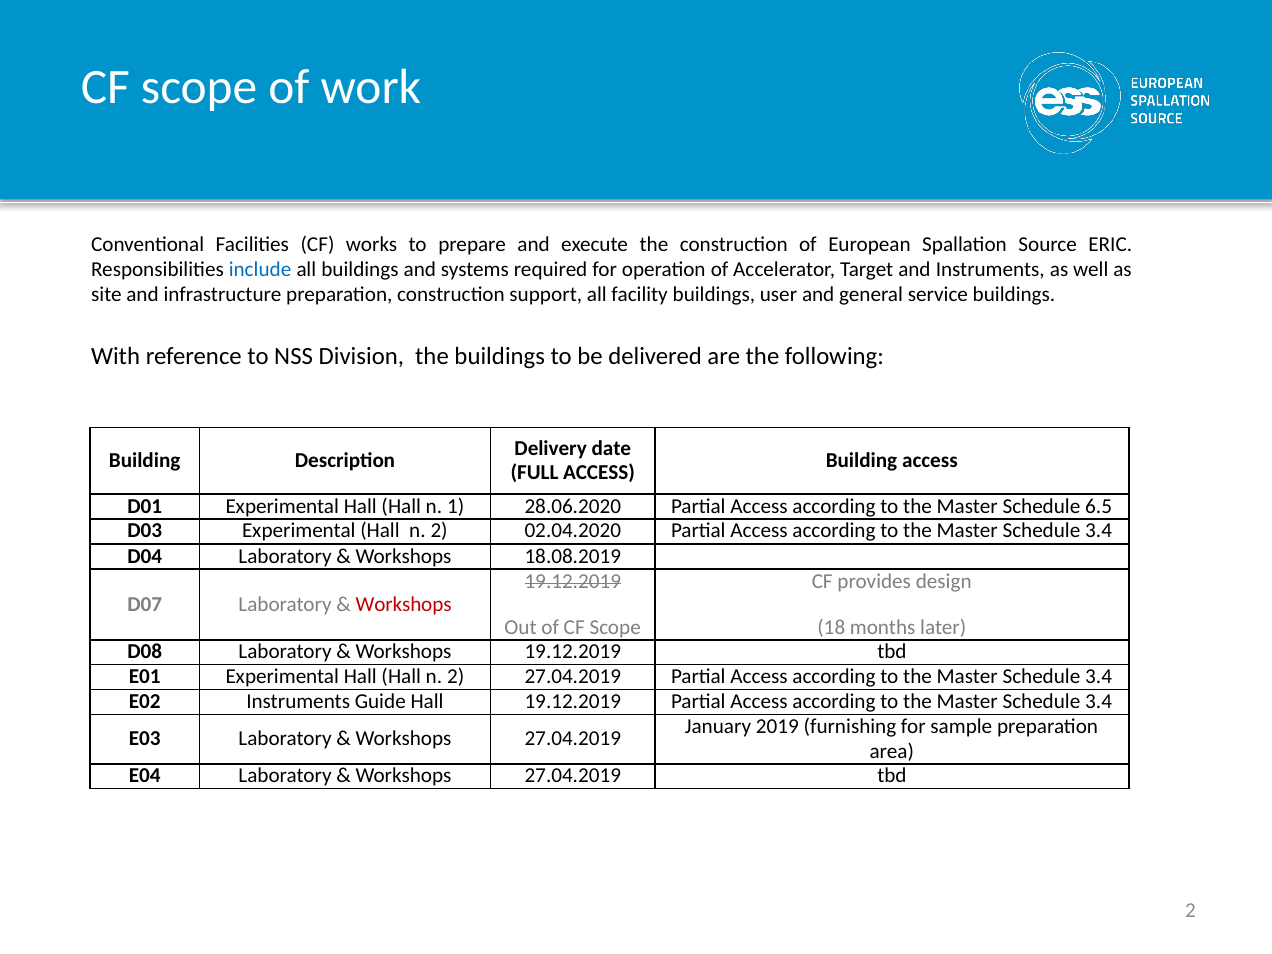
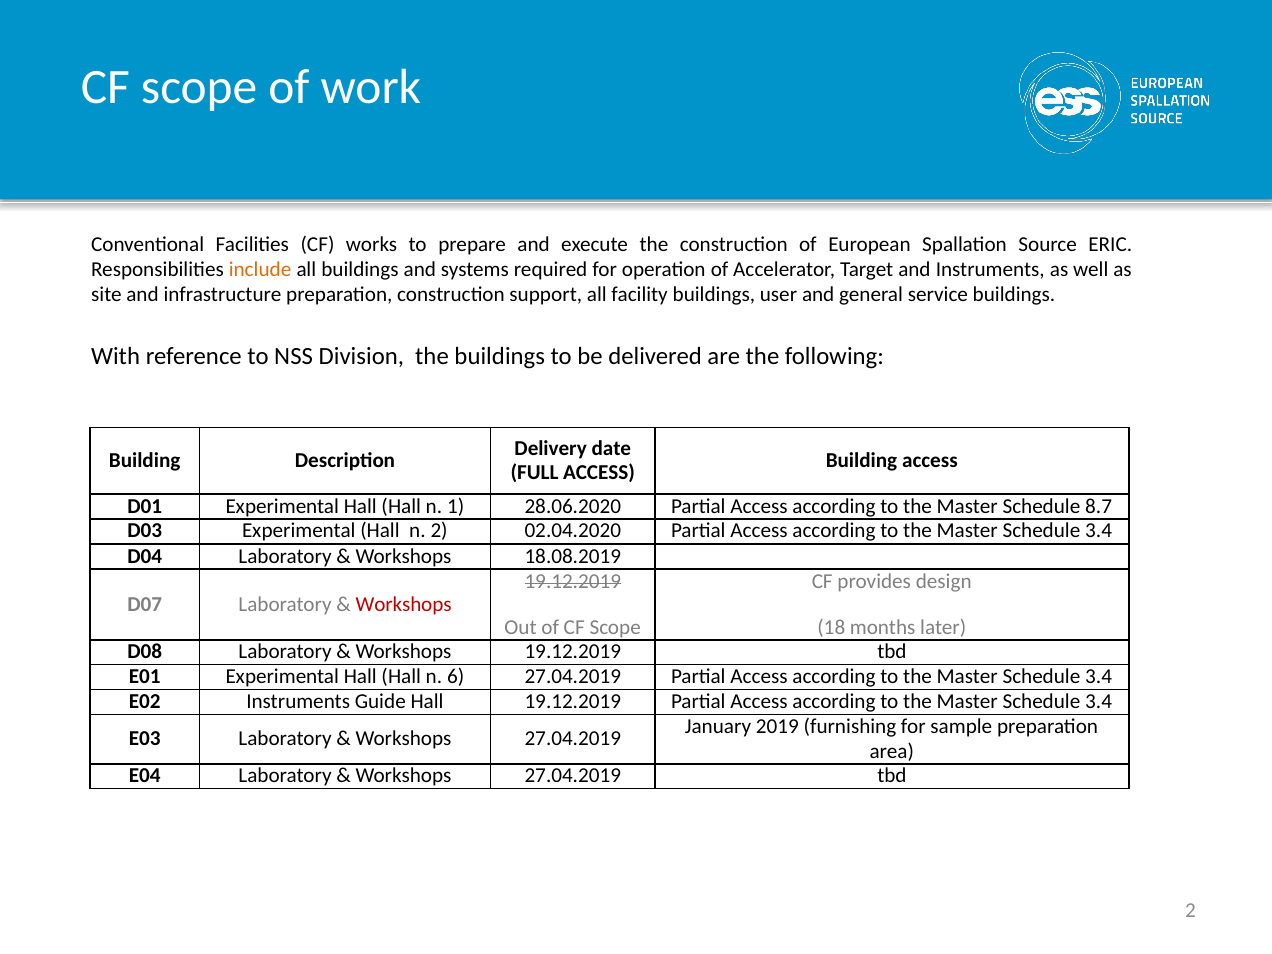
include colour: blue -> orange (260, 270)
6.5: 6.5 -> 8.7 (1099, 506)
Hall Hall n 2: 2 -> 6 (456, 677)
